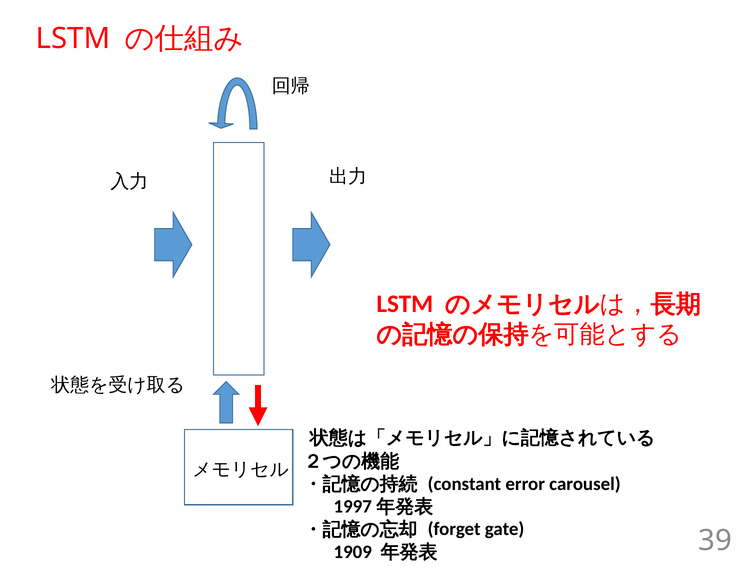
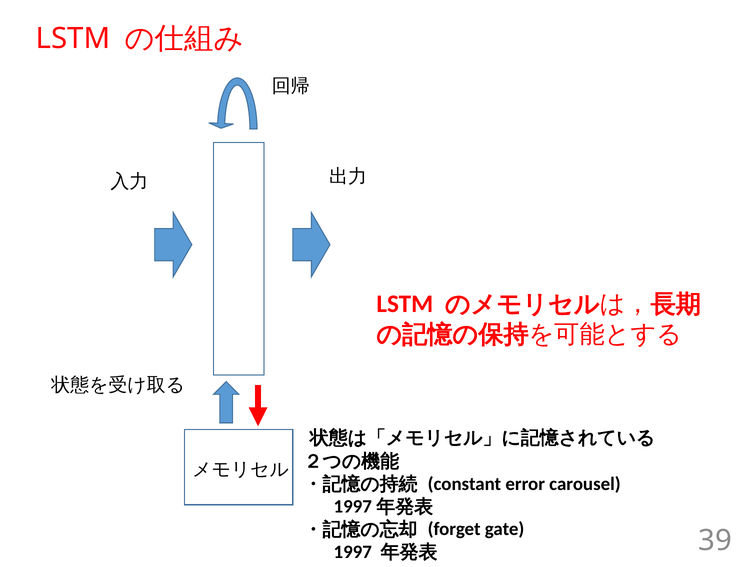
1909: 1909 -> 1997 (353, 552)
